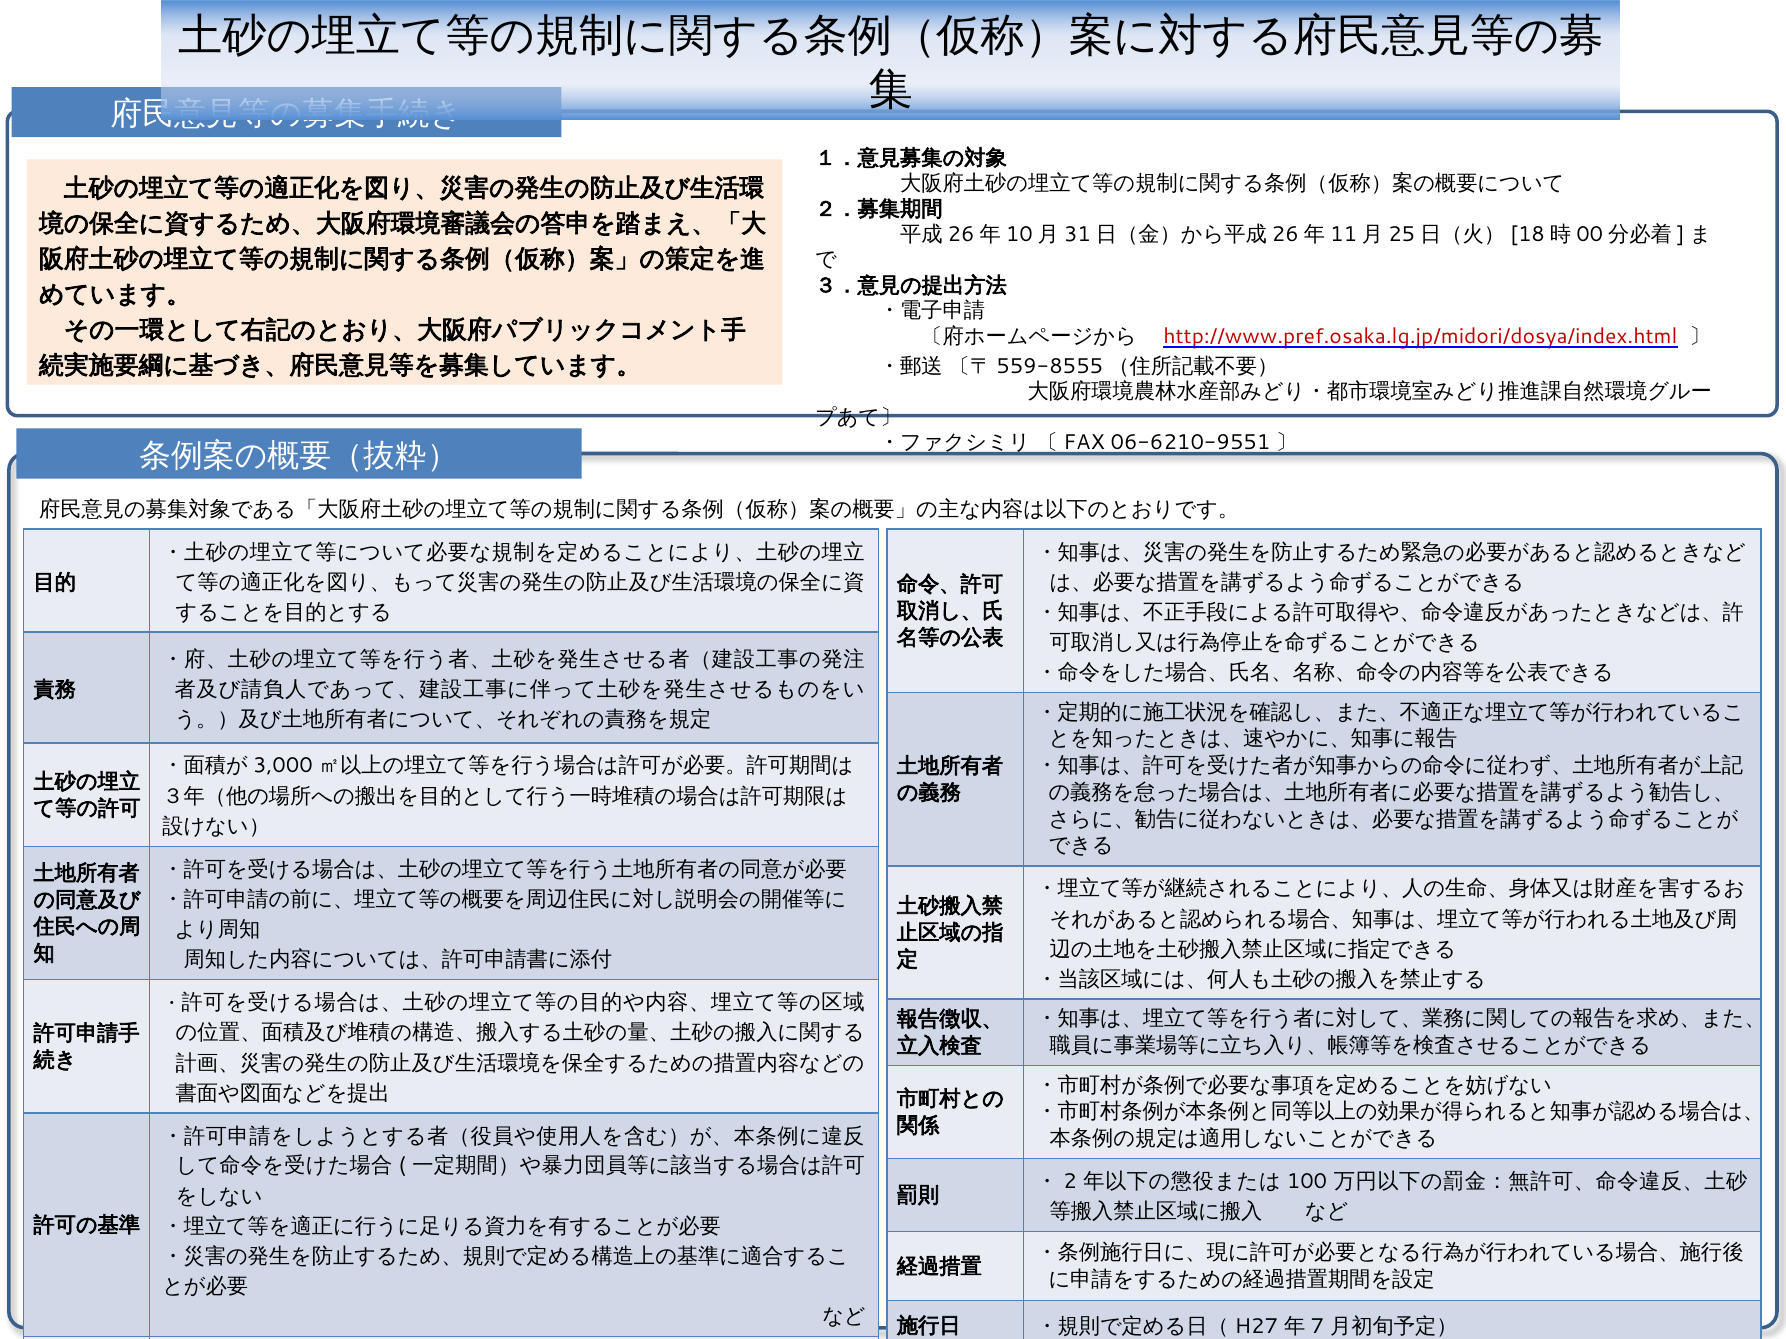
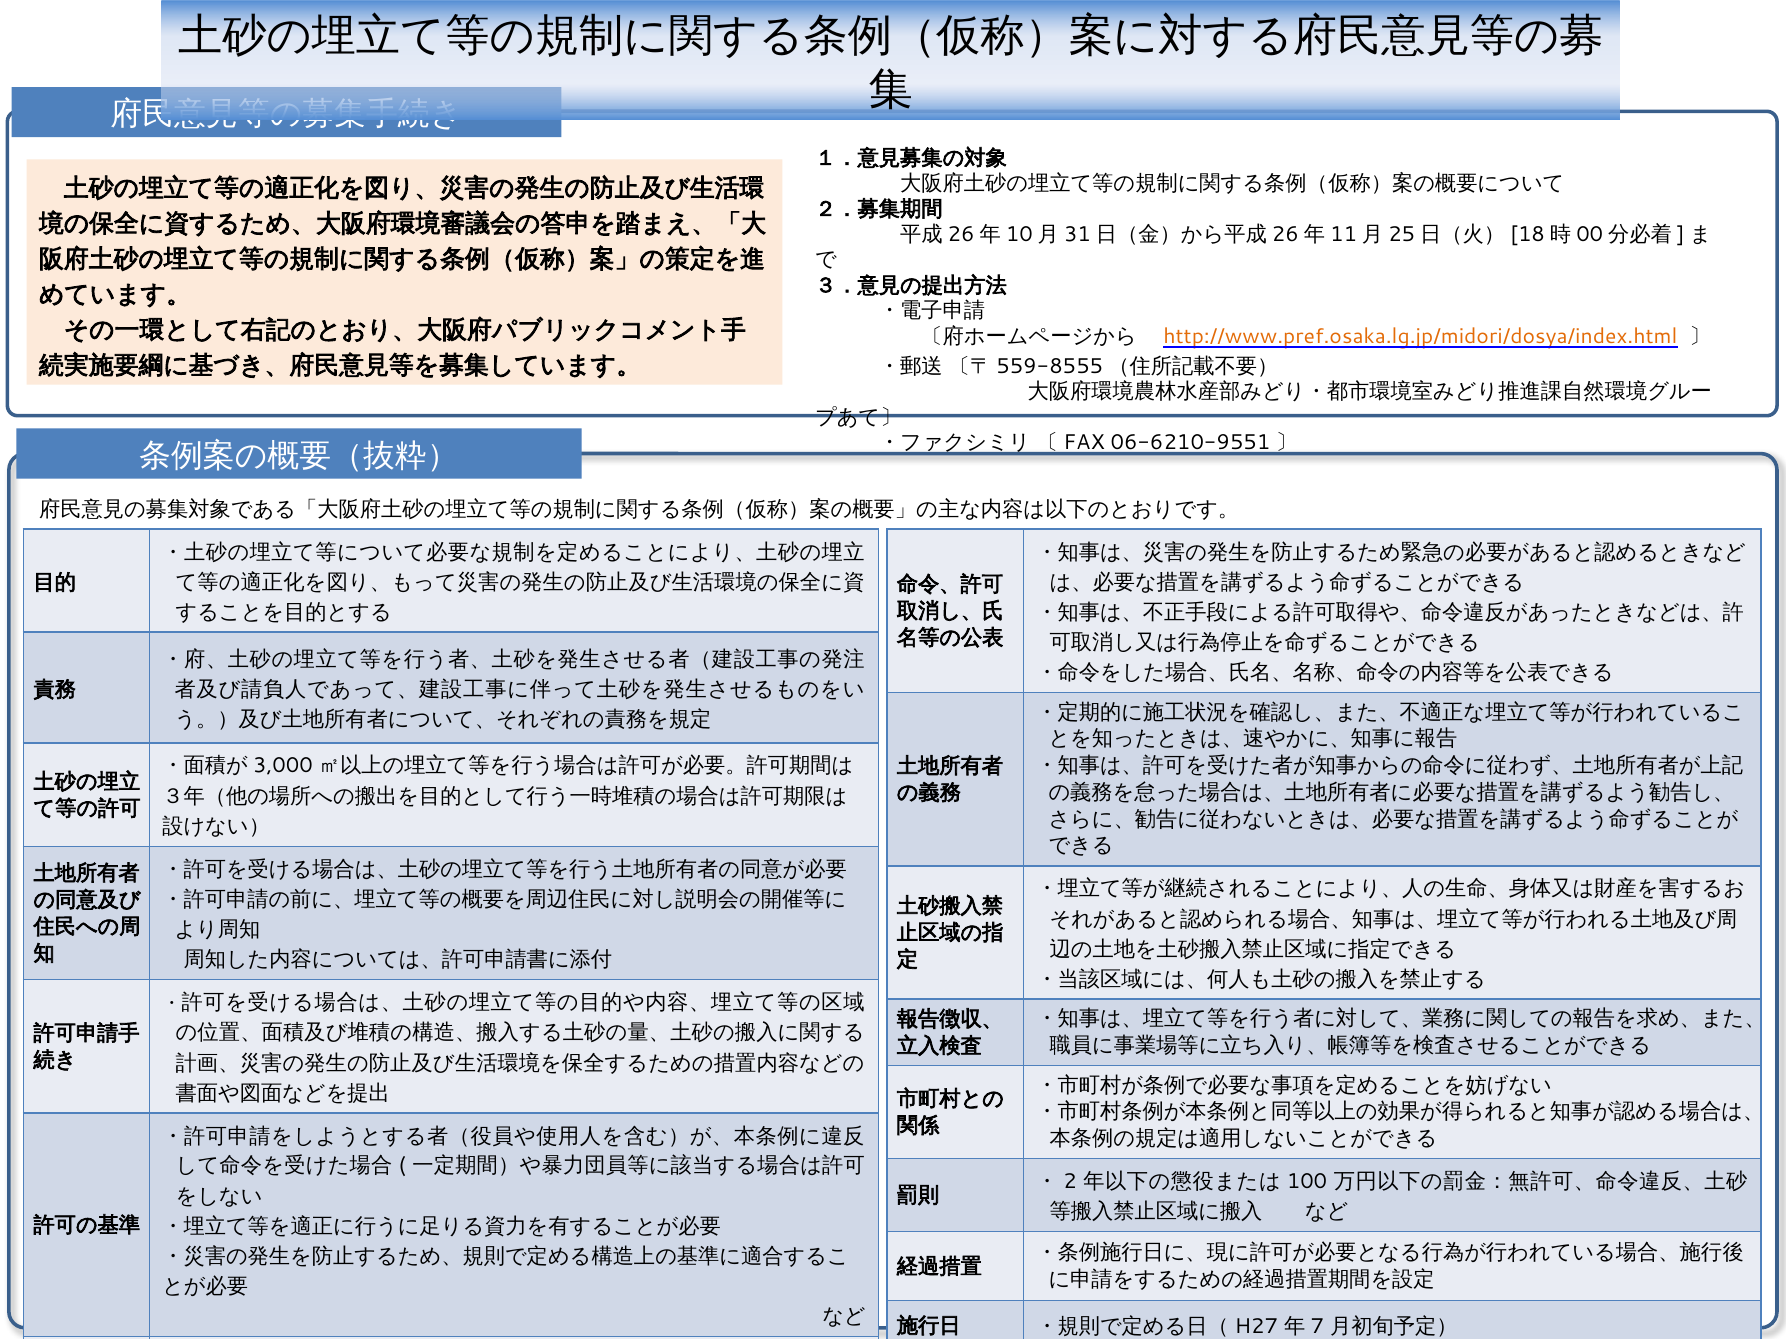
http://www.pref.osaka.lg.jp/midori/dosya/index.html colour: red -> orange (1420, 336)
